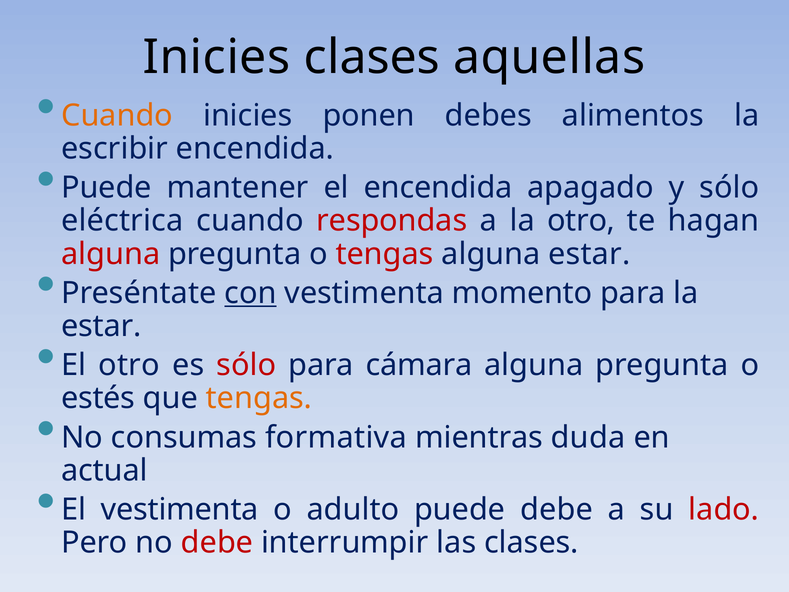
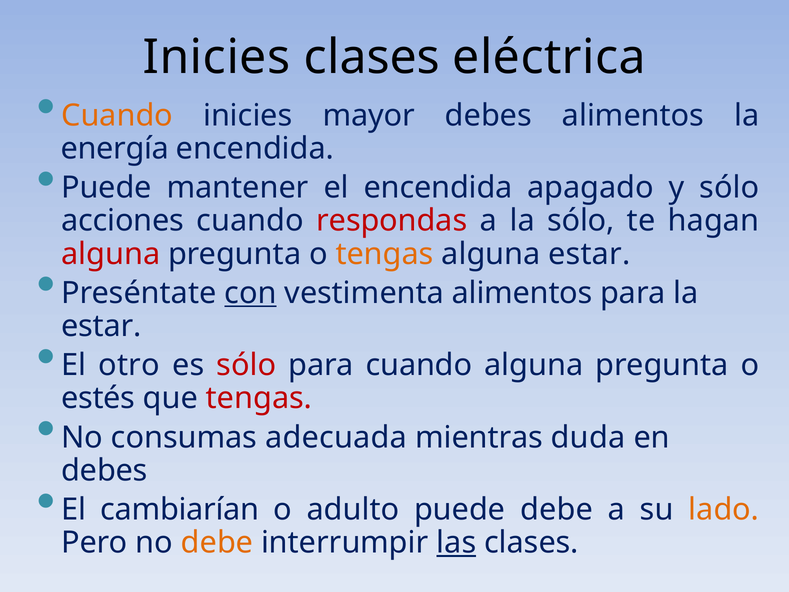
aquellas: aquellas -> eléctrica (549, 57)
ponen: ponen -> mayor (369, 115)
escribir: escribir -> energía (115, 148)
eléctrica: eléctrica -> acciones (123, 221)
la otro: otro -> sólo (581, 221)
tengas colour: red -> orange (385, 254)
vestimenta momento: momento -> alimentos (522, 293)
para cámara: cámara -> cuando (419, 365)
tengas colour: orange -> red (259, 398)
formativa: formativa -> adecuada (336, 437)
actual: actual -> debes (104, 470)
El vestimenta: vestimenta -> cambiarían (180, 509)
lado colour: red -> orange (724, 509)
debe colour: red -> orange (217, 543)
las underline: none -> present (456, 543)
